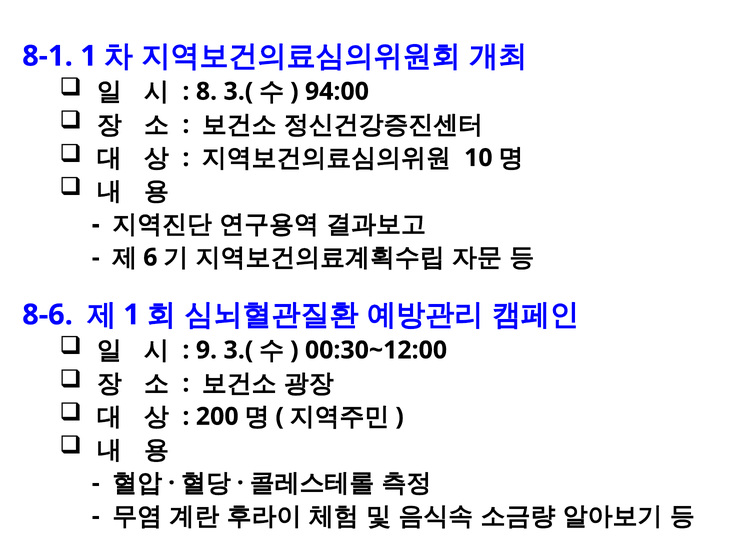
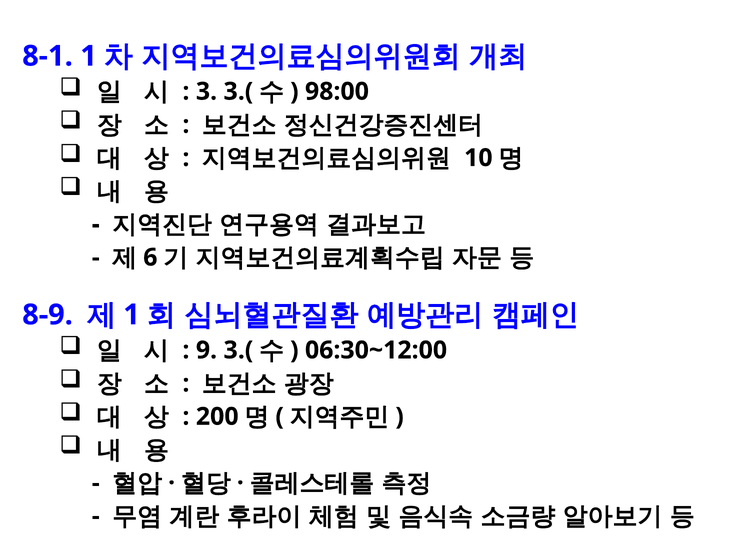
8: 8 -> 3 (206, 92)
94:00: 94:00 -> 98:00 (337, 92)
8-6: 8-6 -> 8-9 (48, 315)
00:30~12:00: 00:30~12:00 -> 06:30~12:00 (376, 350)
